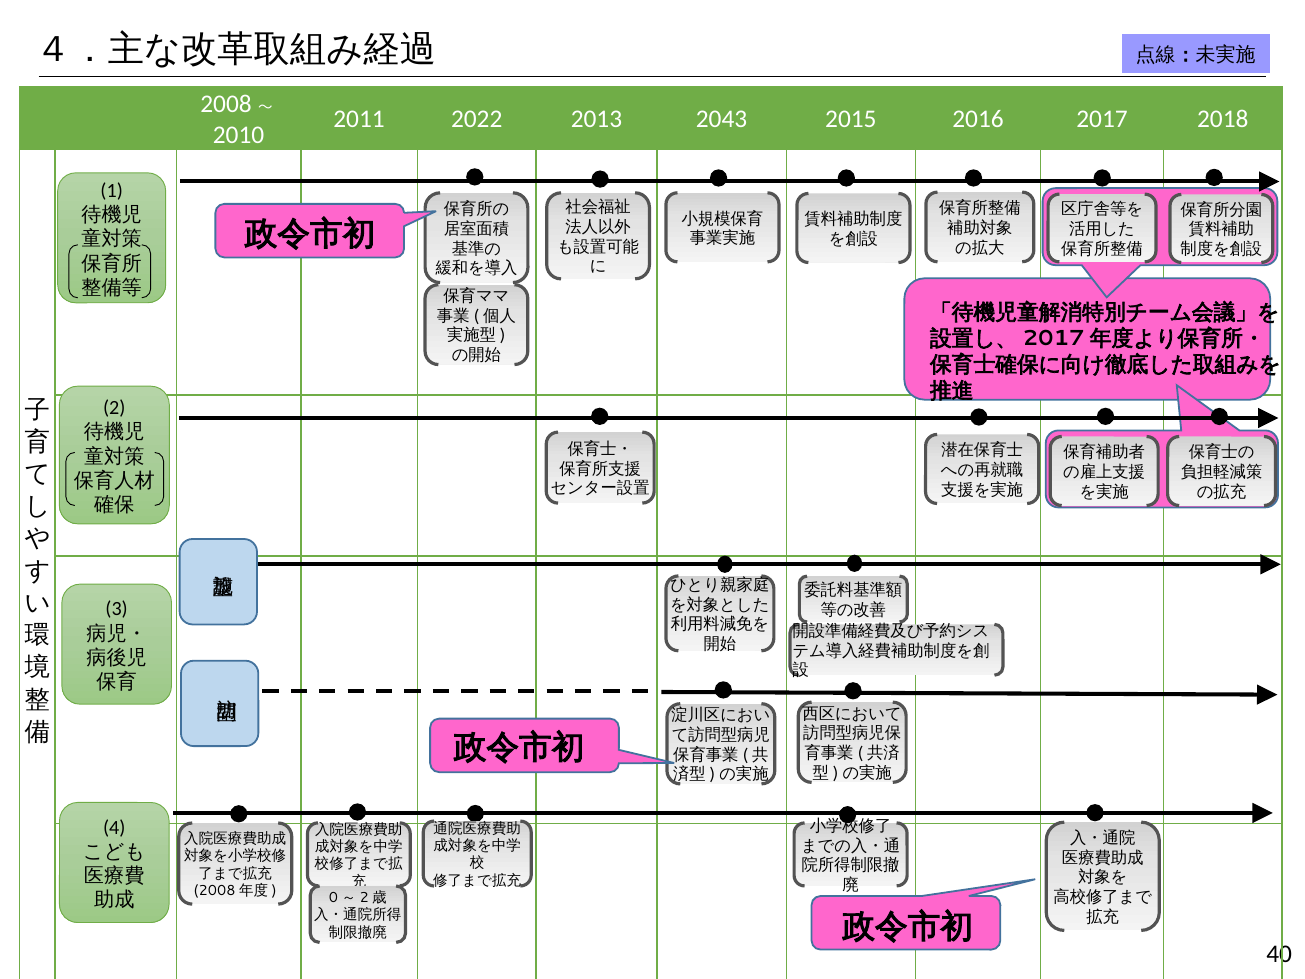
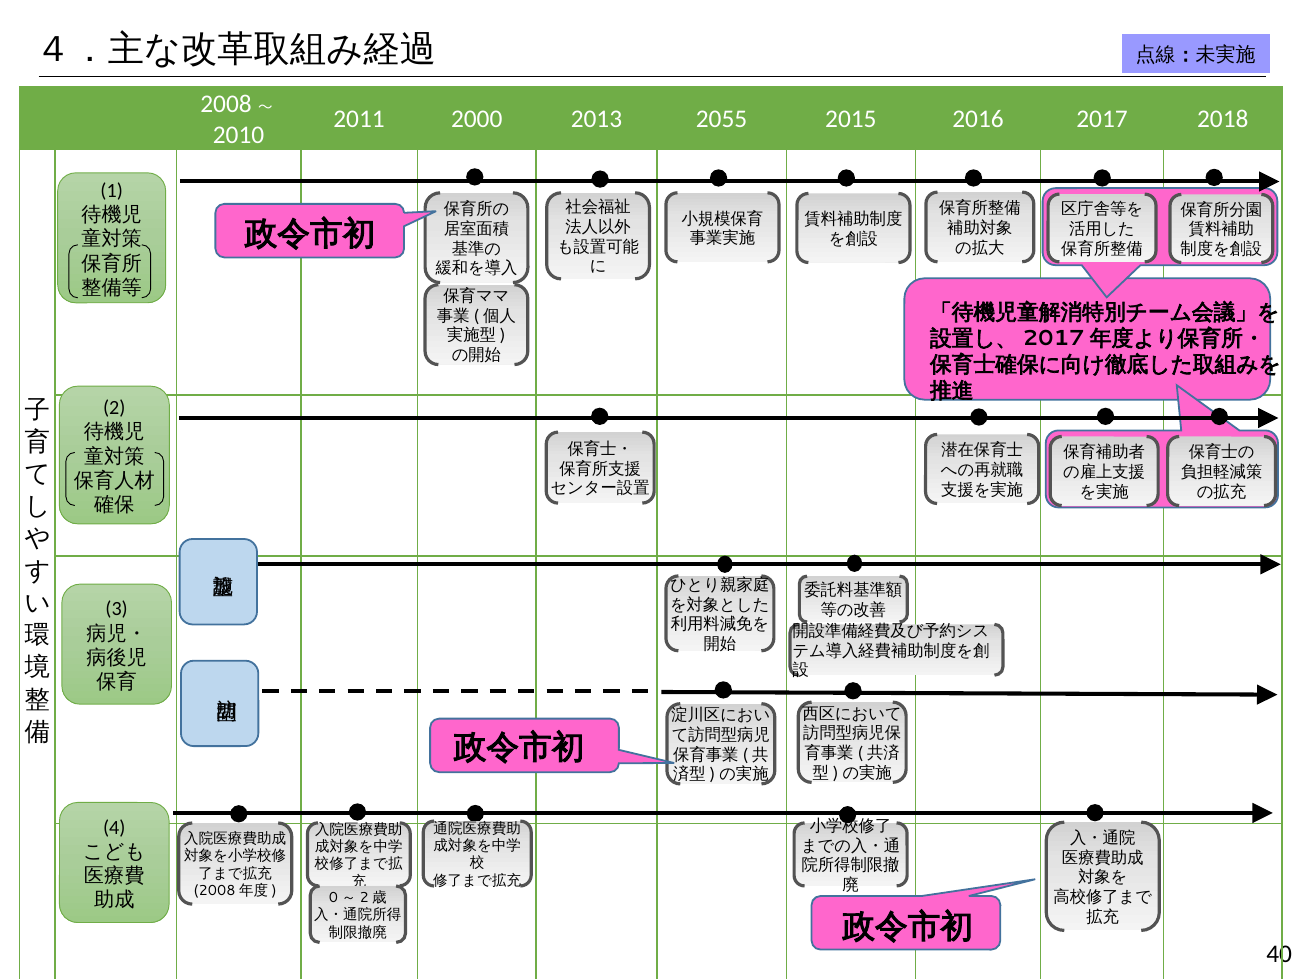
2022: 2022 -> 2000 (477, 119)
2043: 2043 -> 2055 (722, 119)
